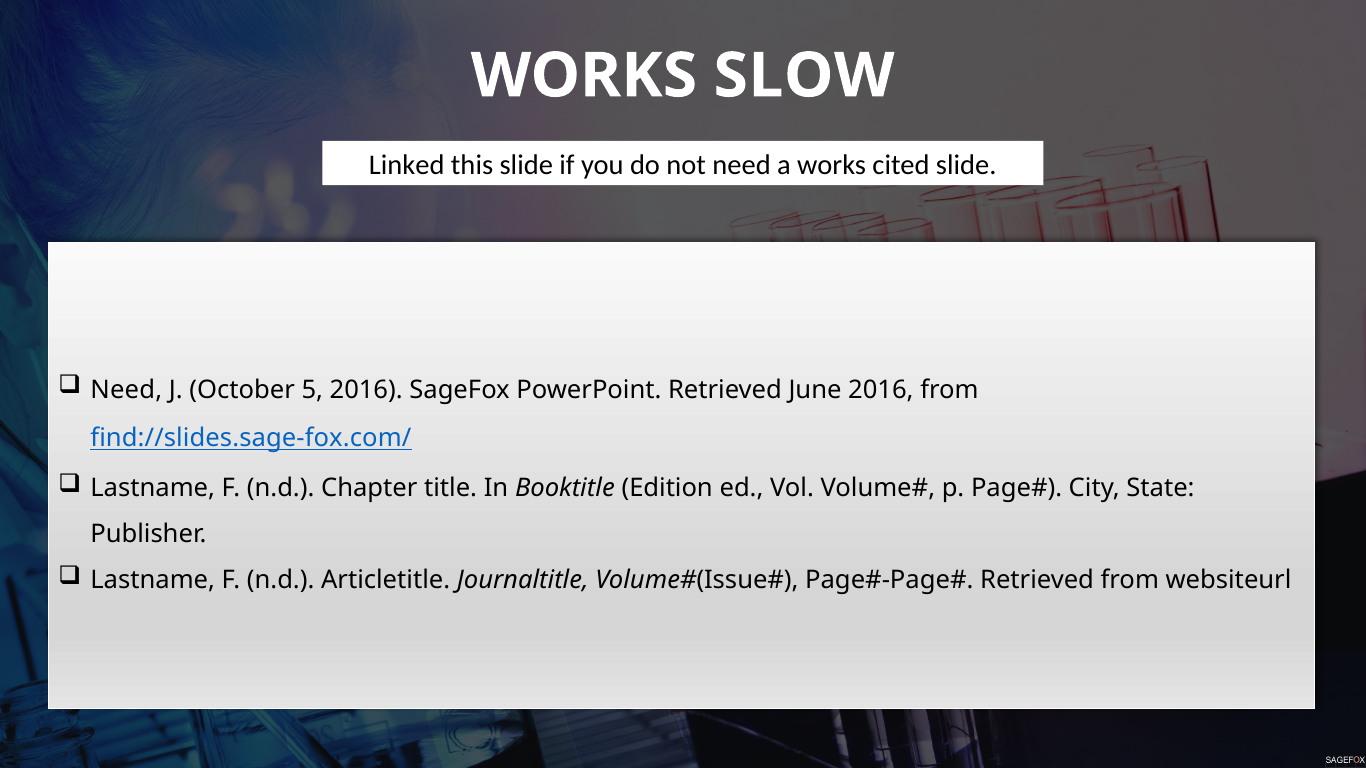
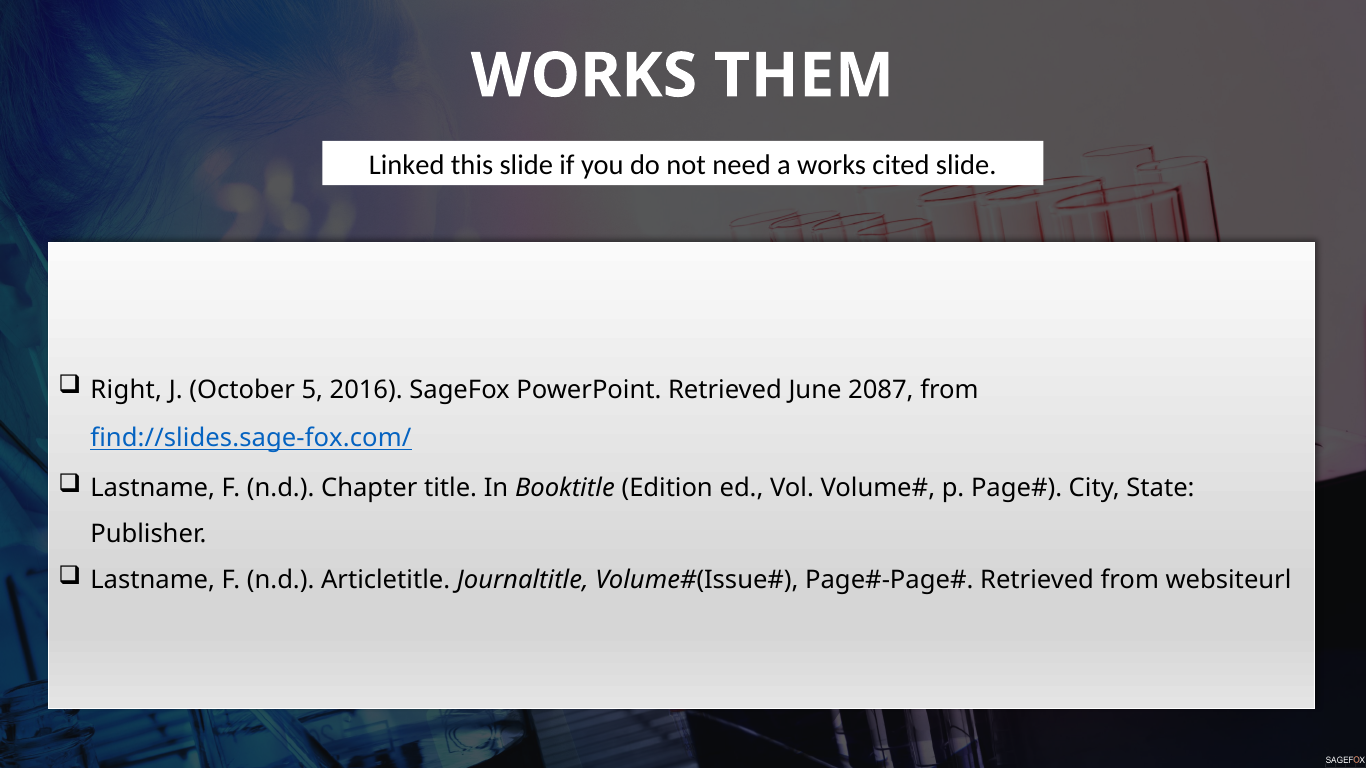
SLOW: SLOW -> THEM (804, 76)
Need: Need -> Right (126, 390)
June 2016: 2016 -> 2087 (881, 390)
